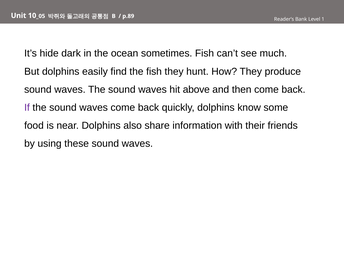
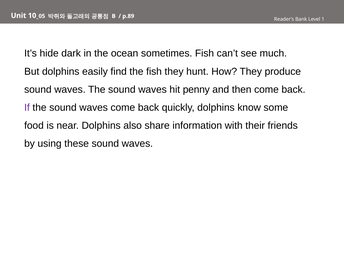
above: above -> penny (196, 90)
